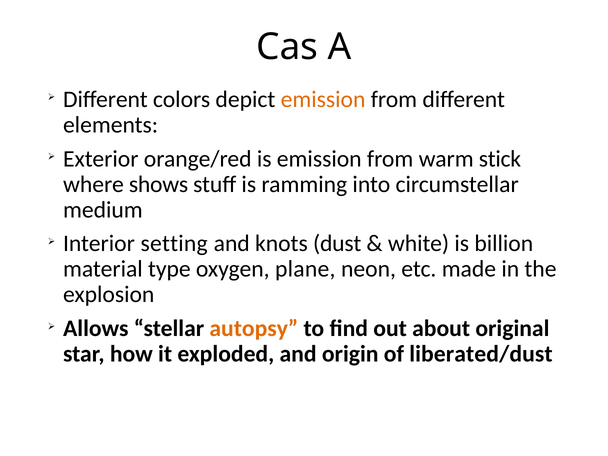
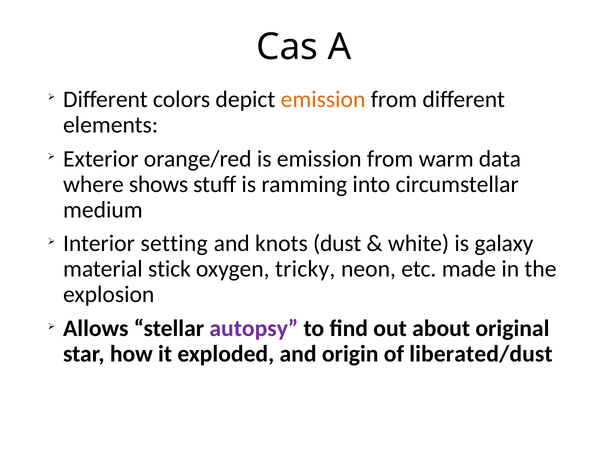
stick: stick -> data (500, 159)
billion: billion -> galaxy (504, 244)
type: type -> stick (169, 269)
plane: plane -> tricky (305, 269)
autopsy colour: orange -> purple (254, 329)
